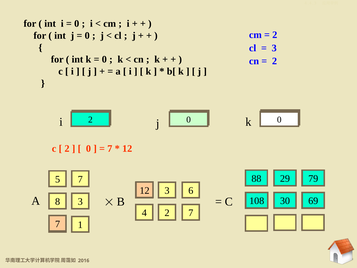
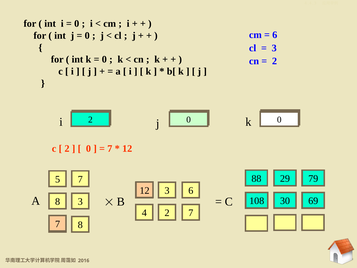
2: 2 -> 6 (275, 35)
1: 1 -> 8 (80, 225)
